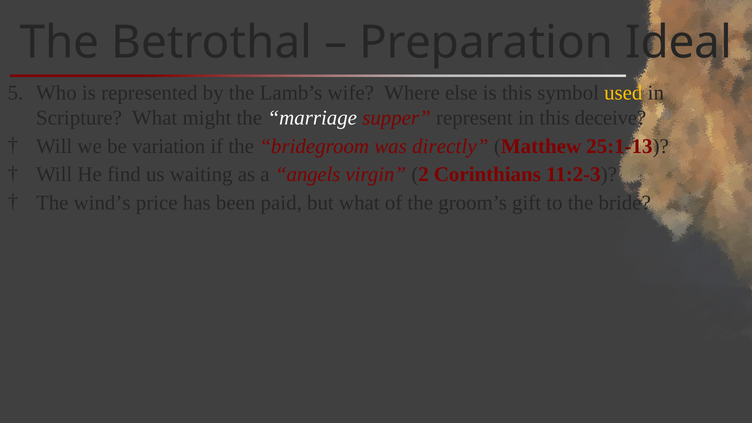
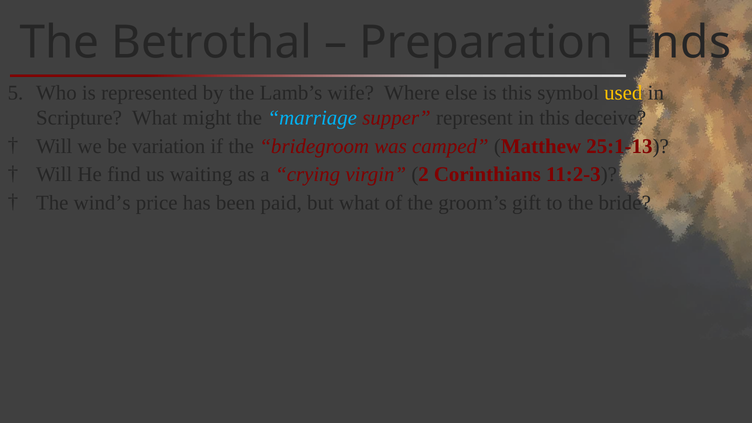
Ideal: Ideal -> Ends (678, 43)
marriage colour: white -> light blue (312, 118)
directly: directly -> camped (450, 146)
angels: angels -> crying (308, 174)
